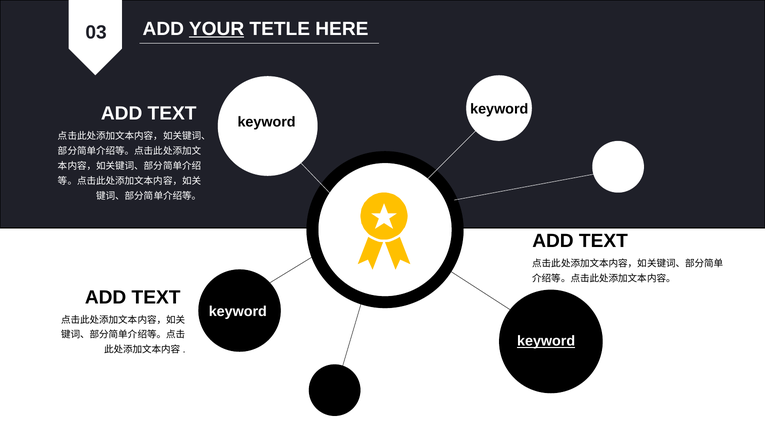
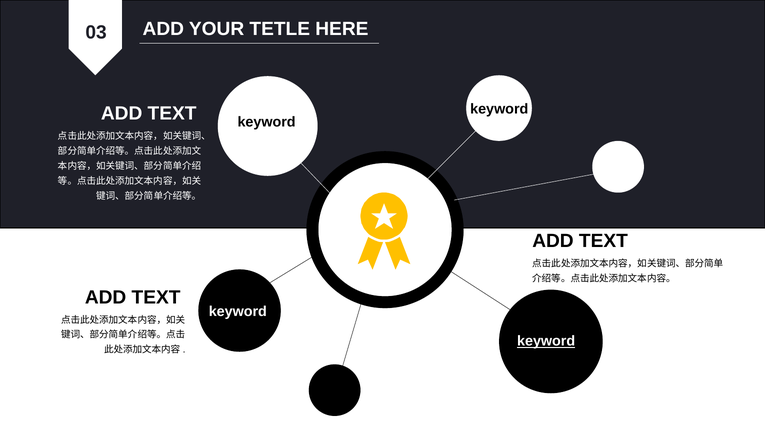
YOUR underline: present -> none (217, 29)
